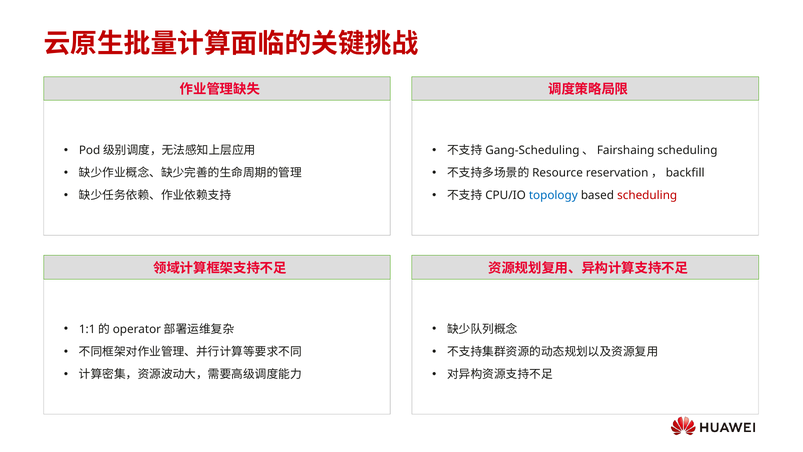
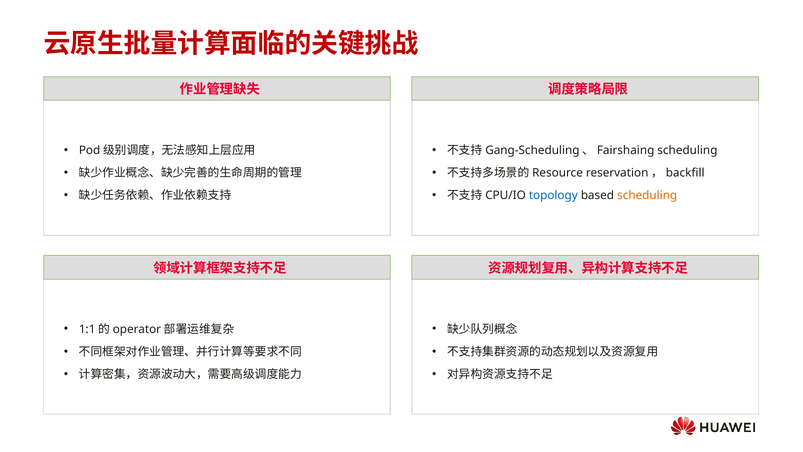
scheduling colour: red -> orange (647, 195)
